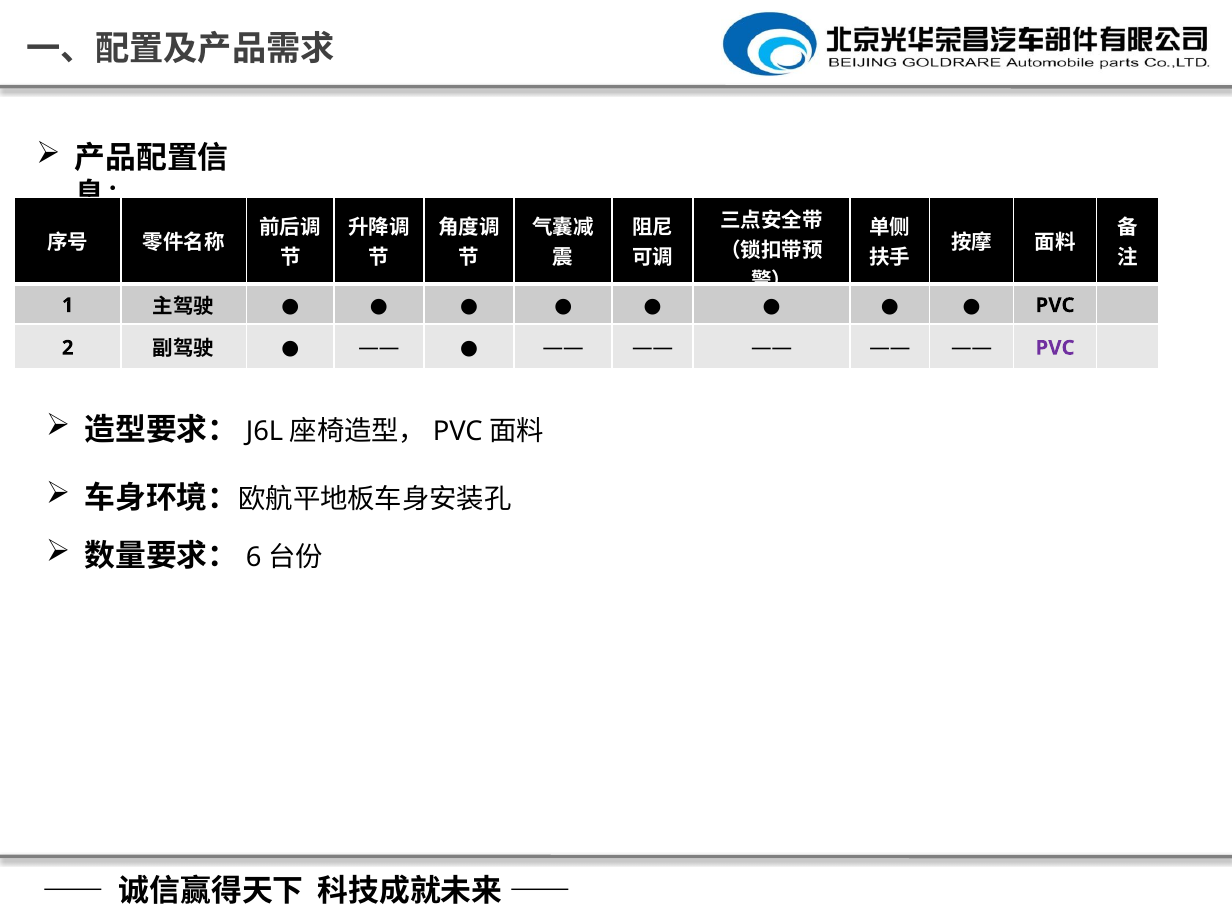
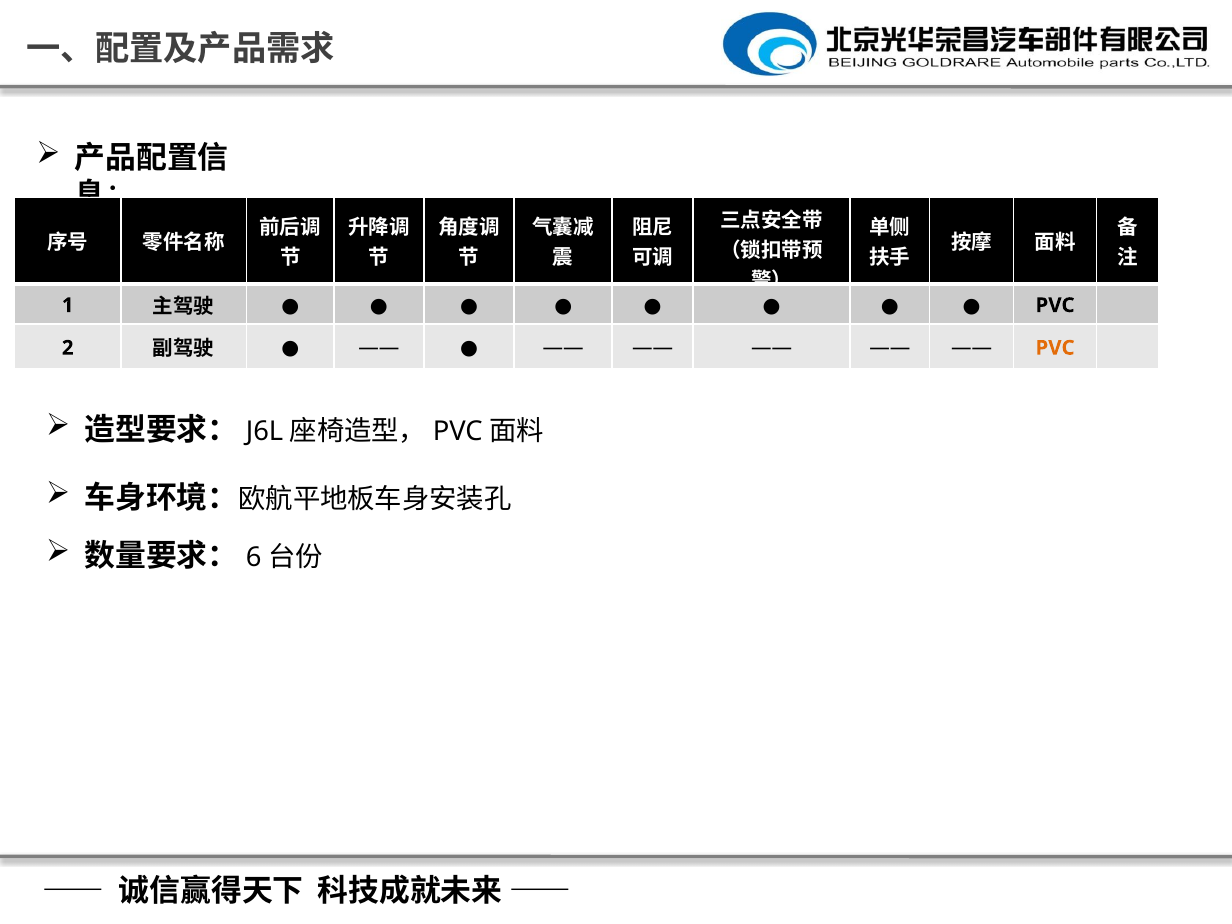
PVC colour: purple -> orange (1055, 348)
